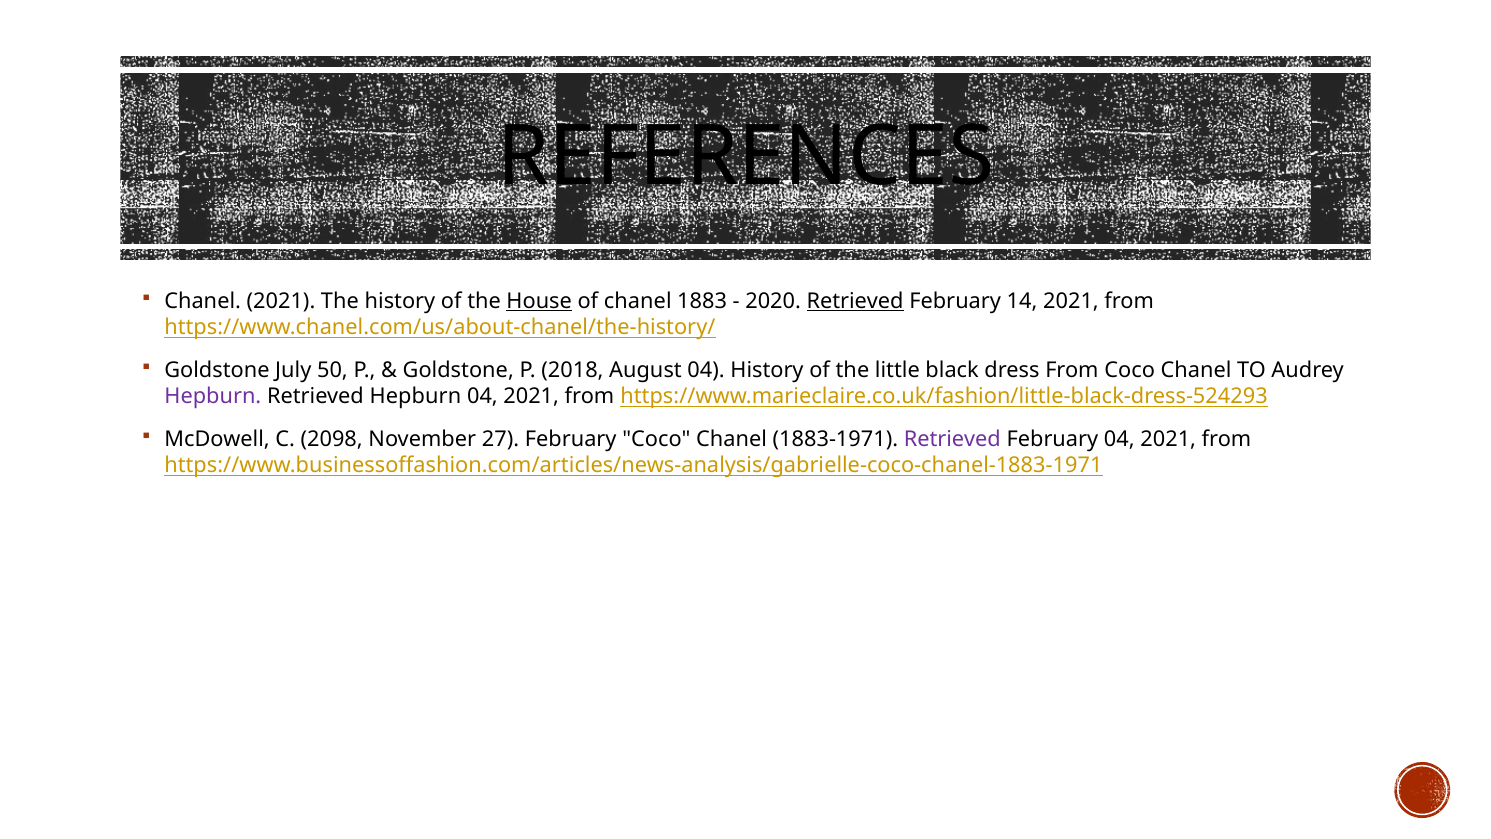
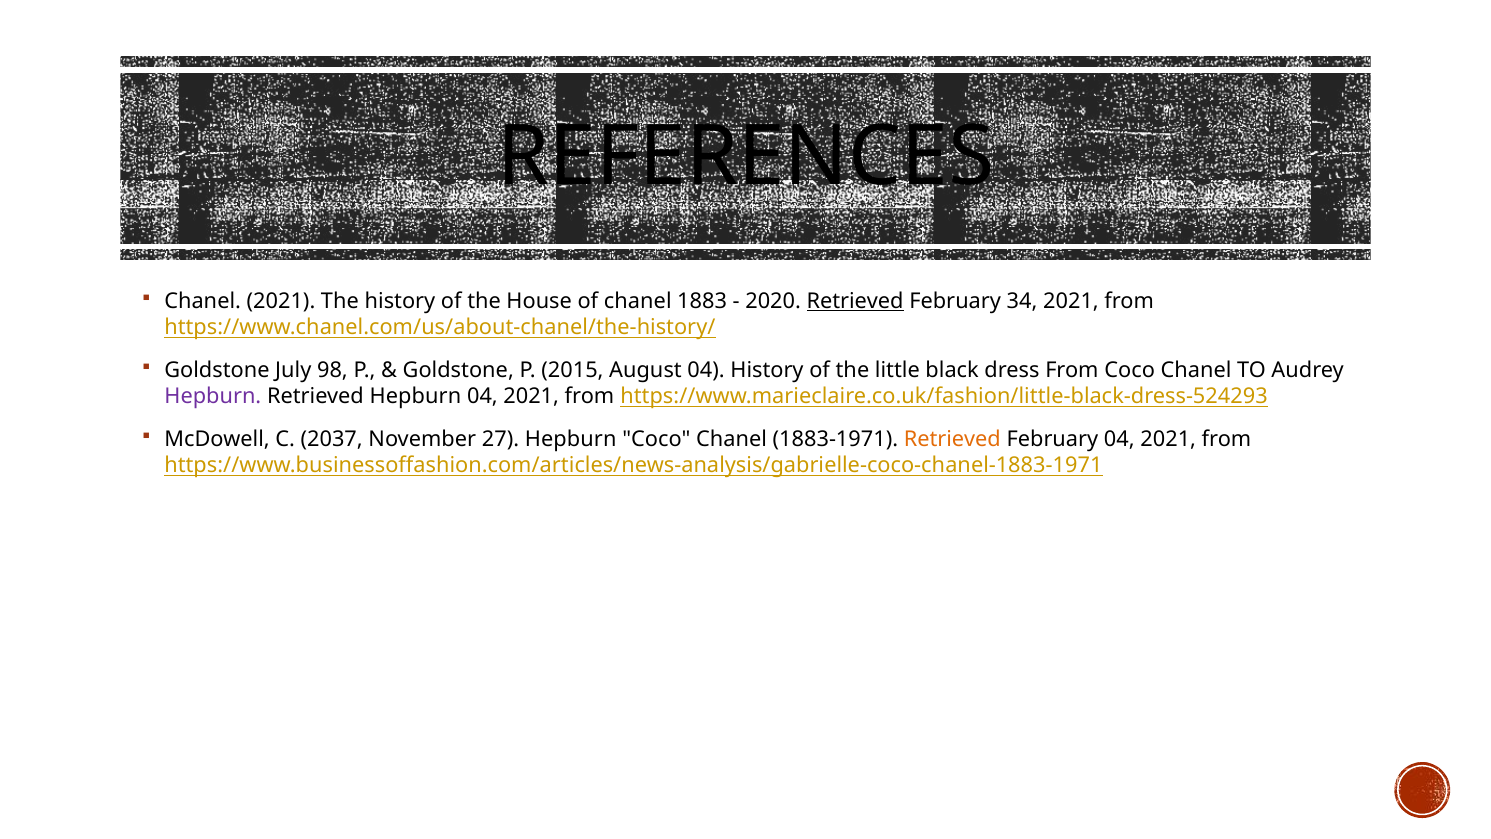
House underline: present -> none (539, 301)
14: 14 -> 34 (1022, 301)
50: 50 -> 98 (332, 370)
2018: 2018 -> 2015 (572, 370)
2098: 2098 -> 2037 (332, 439)
27 February: February -> Hepburn (571, 439)
Retrieved colour: purple -> orange (952, 439)
